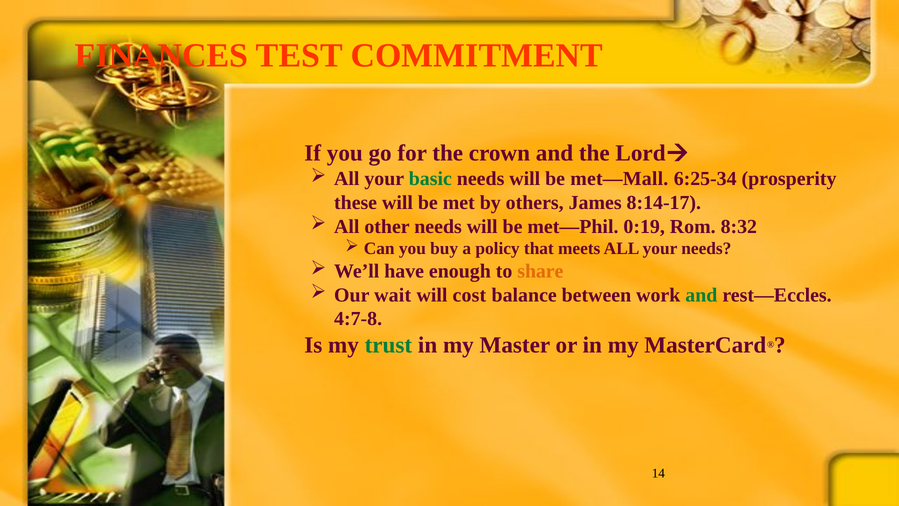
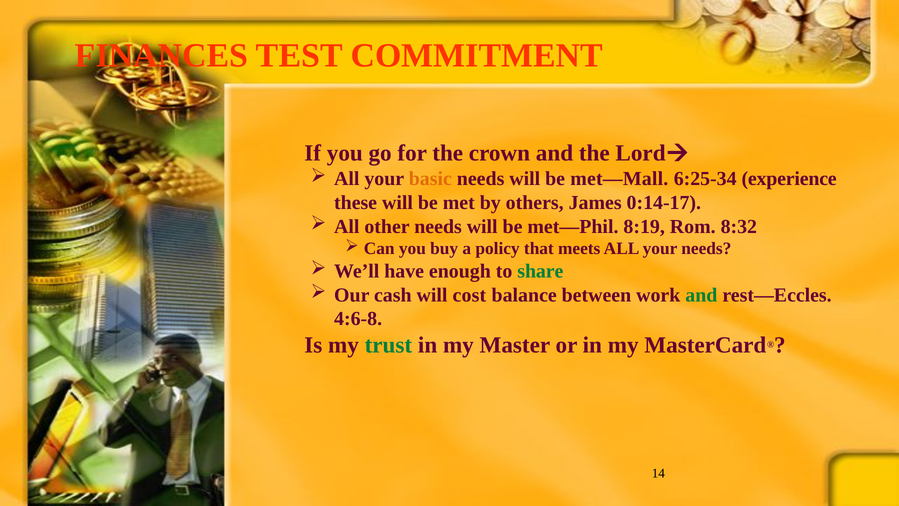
basic colour: green -> orange (430, 179)
prosperity: prosperity -> experience (789, 179)
8:14-17: 8:14-17 -> 0:14-17 (664, 202)
0:19: 0:19 -> 8:19 (644, 226)
share colour: orange -> green (540, 271)
wait: wait -> cash (393, 295)
4:7-8: 4:7-8 -> 4:6-8 (358, 319)
